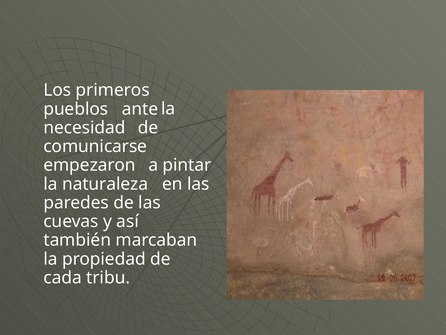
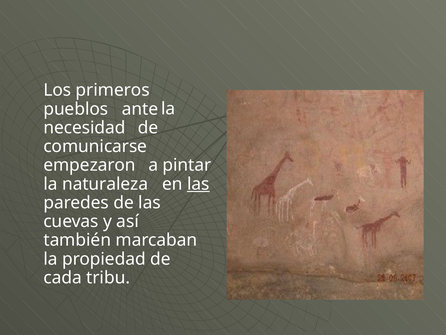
las underline: none -> present (198, 184)
